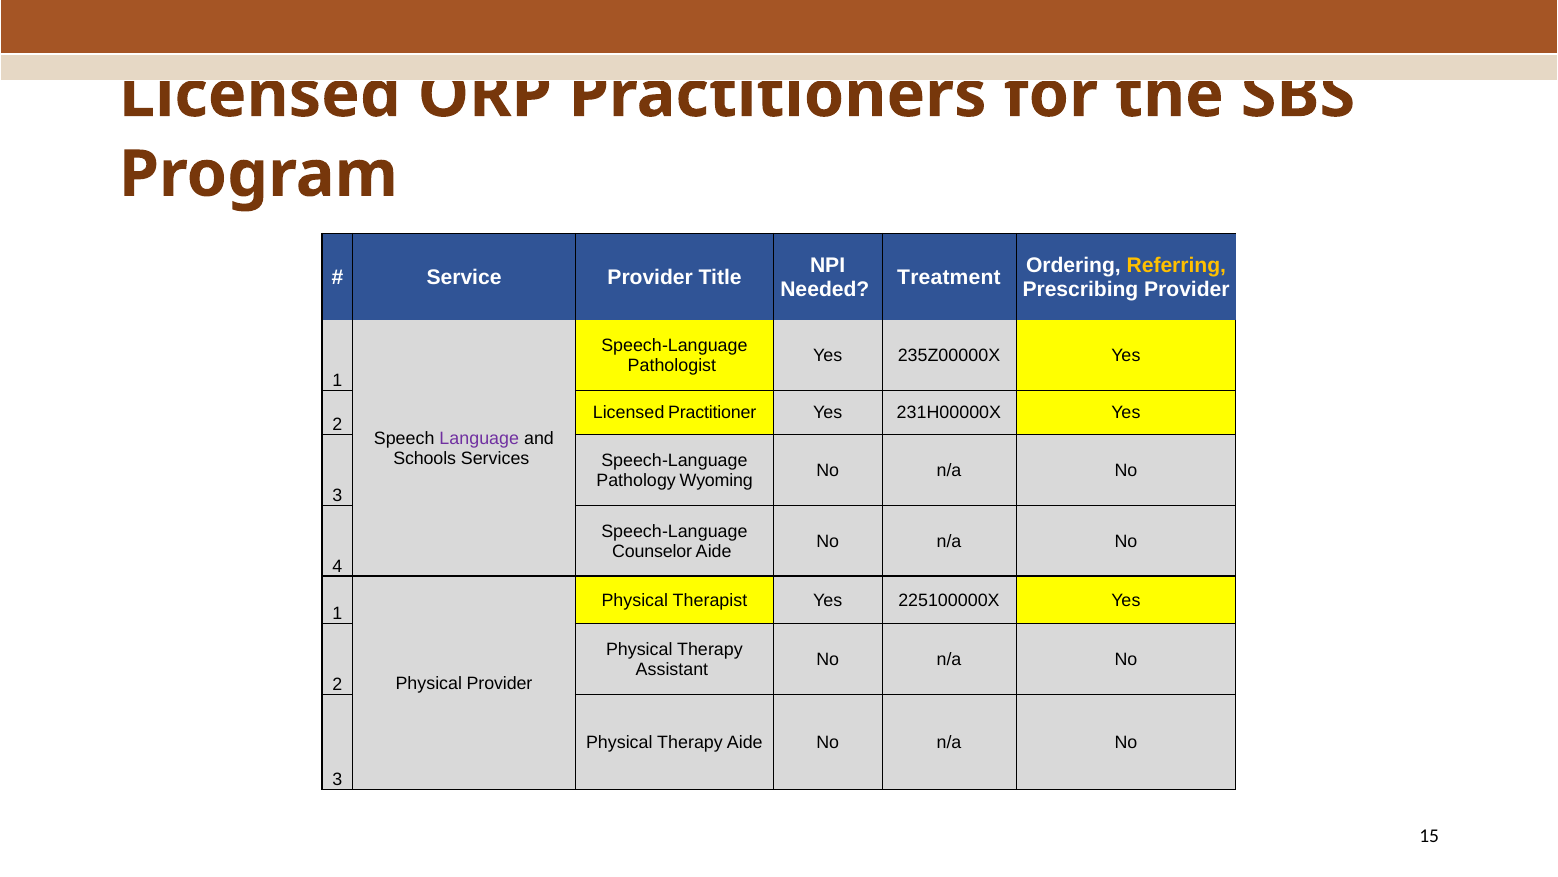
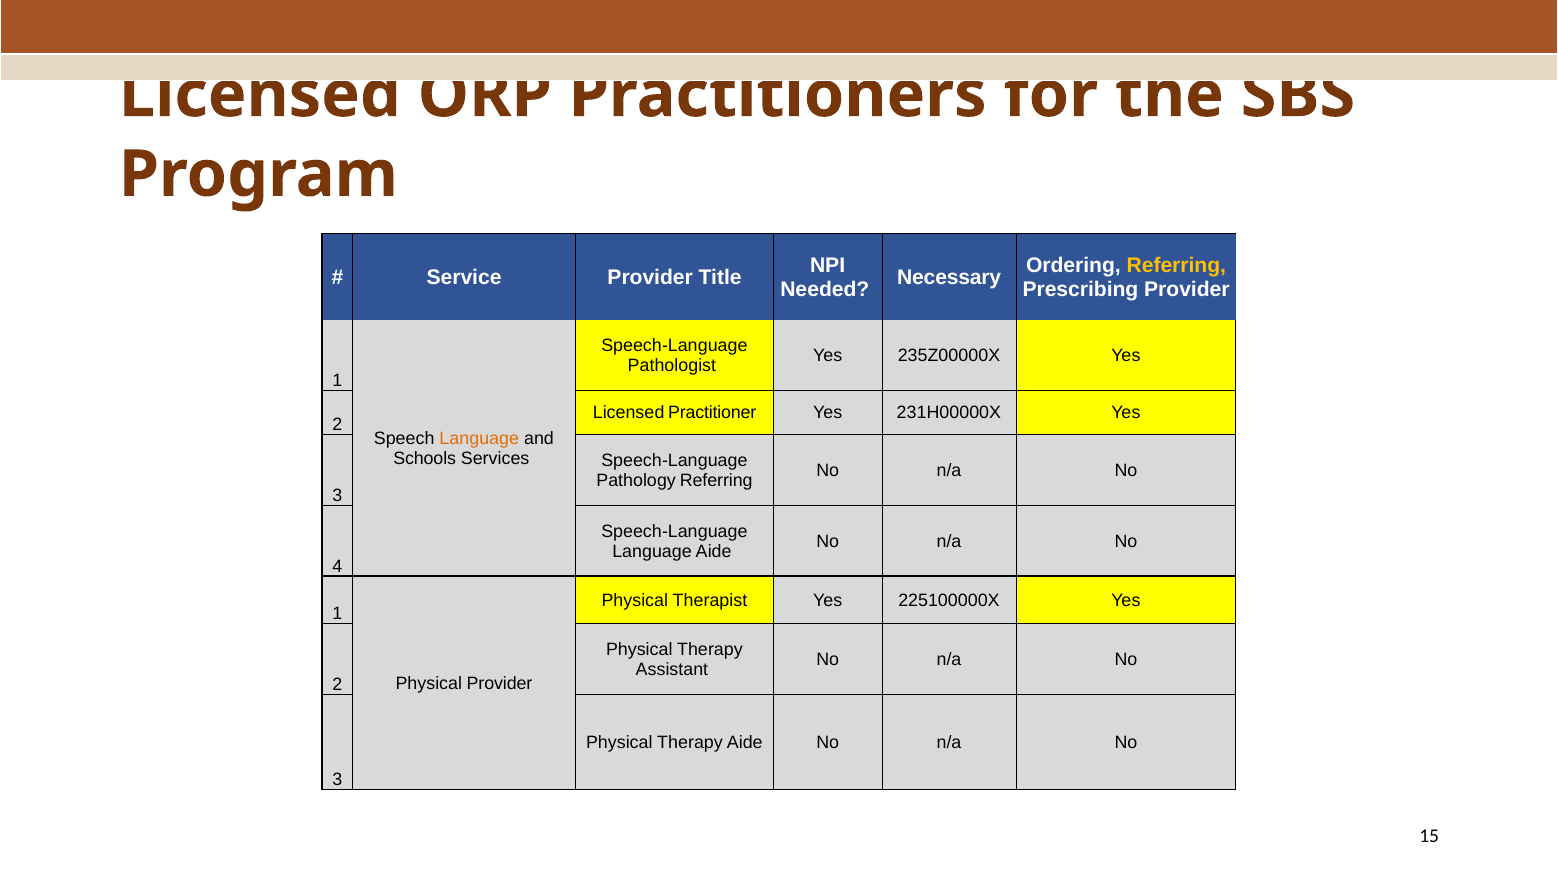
Treatment: Treatment -> Necessary (949, 277)
Language colour: purple -> orange (479, 438)
Pathology Wyoming: Wyoming -> Referring (716, 480)
Counselor: Counselor -> Language (652, 551)
